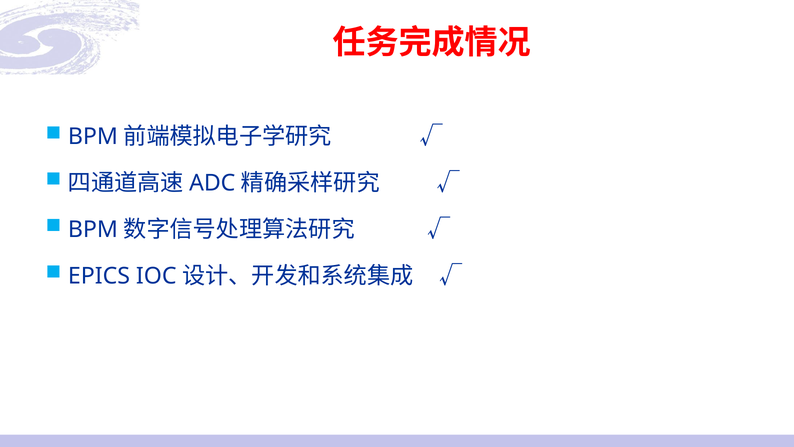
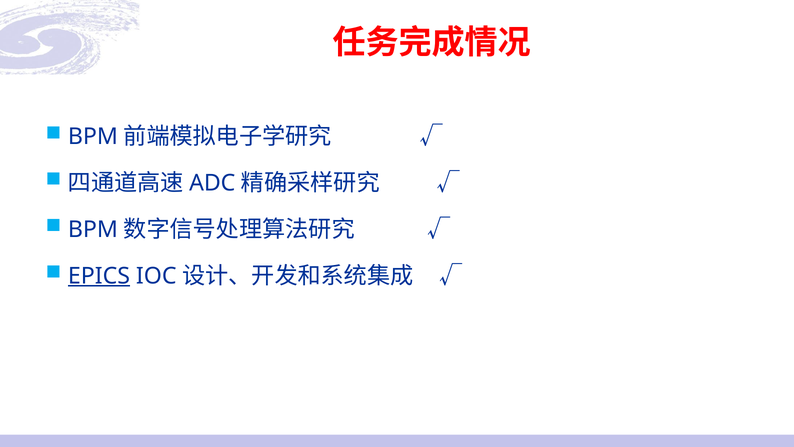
EPICS underline: none -> present (99, 276)
